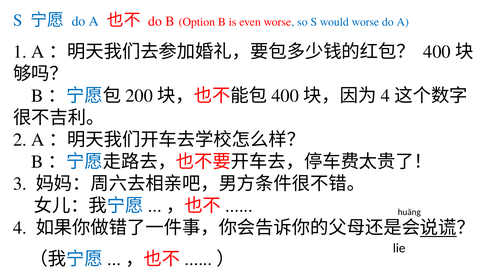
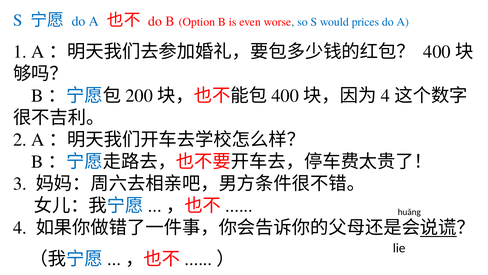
would worse: worse -> prices (365, 22)
